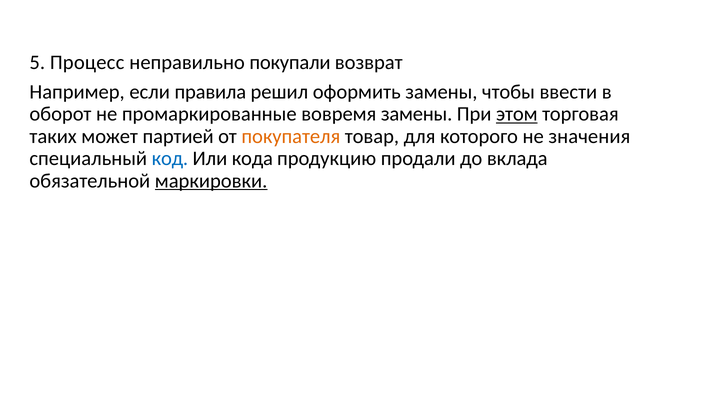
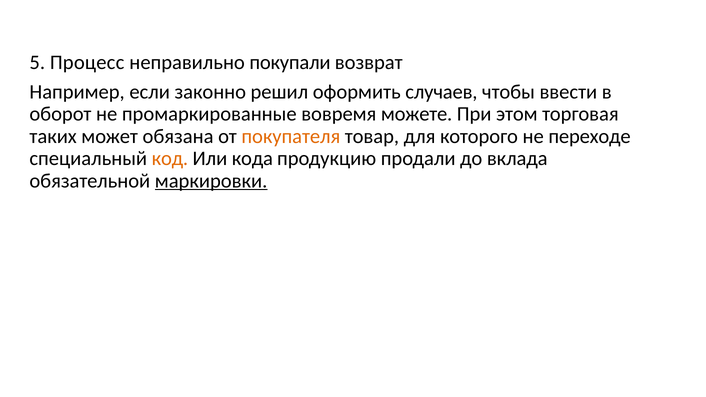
правила: правила -> законно (210, 92)
оформить замены: замены -> случаев (441, 92)
вовремя замены: замены -> можете (417, 114)
этом underline: present -> none (517, 114)
партией: партией -> обязана (178, 136)
значения: значения -> переходе (590, 136)
код colour: blue -> orange (170, 159)
